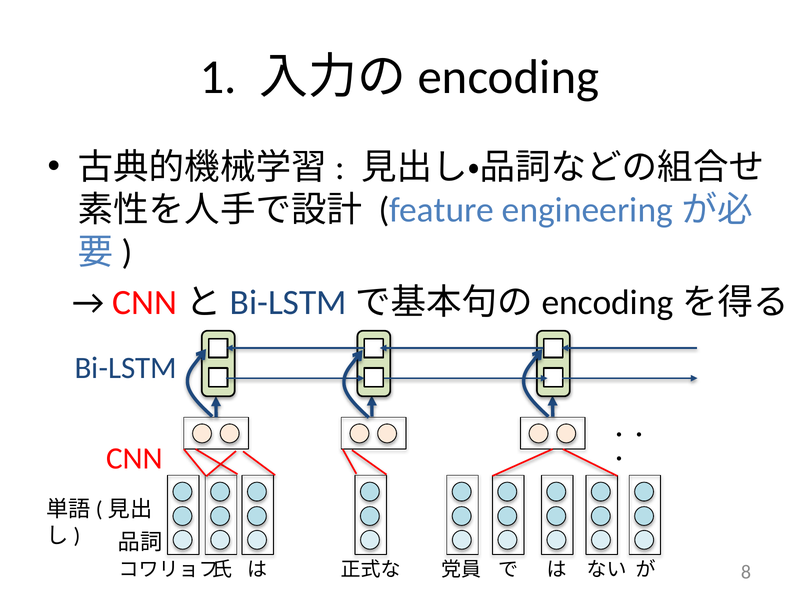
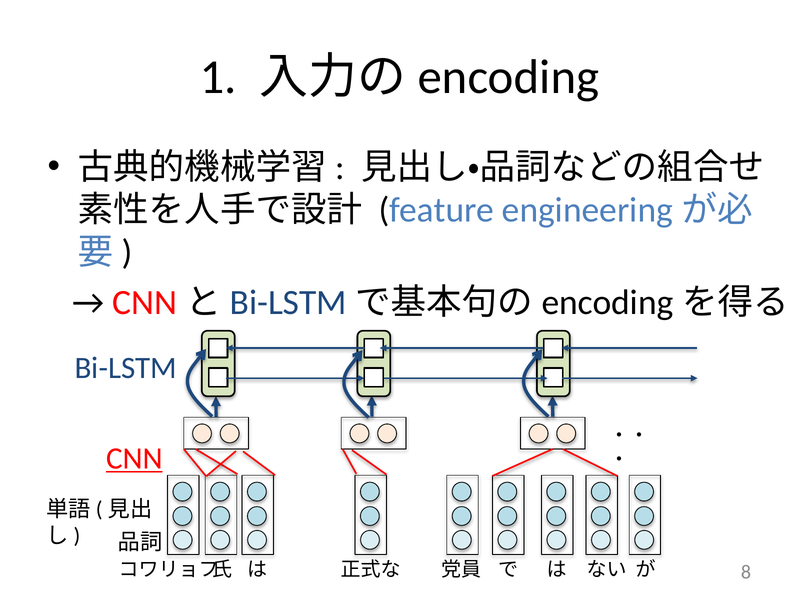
CNN underline: none -> present (134, 459)
